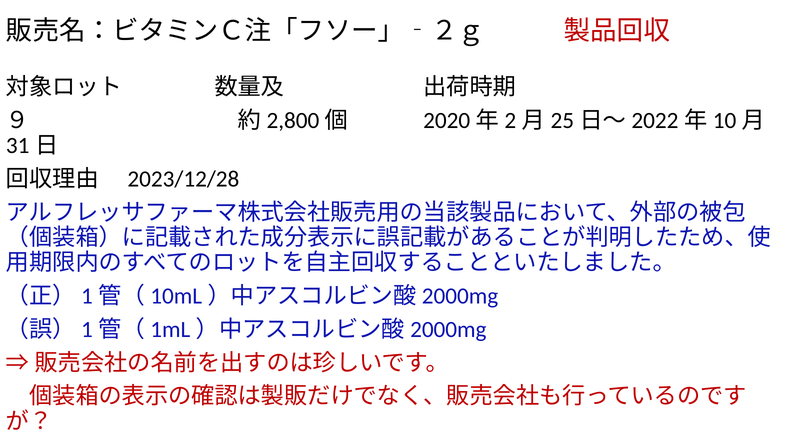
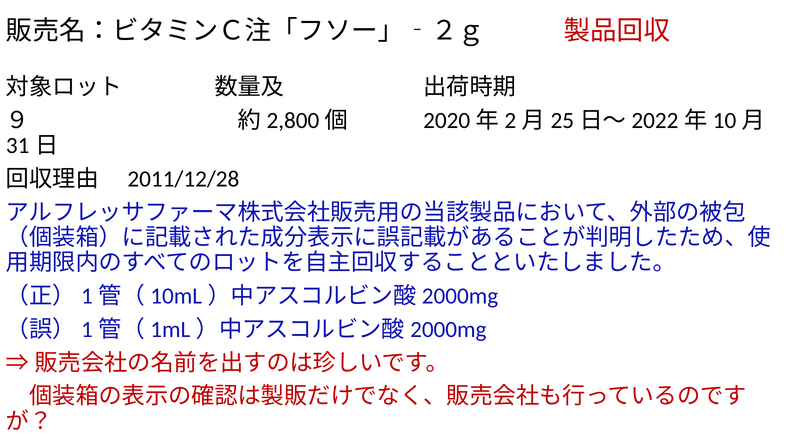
2023/12/28: 2023/12/28 -> 2011/12/28 (183, 179)
